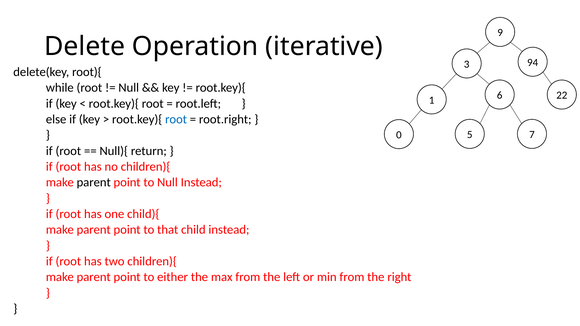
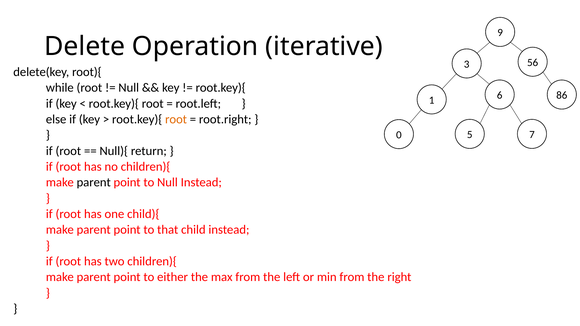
94: 94 -> 56 (533, 63)
22: 22 -> 86 (562, 95)
root colour: blue -> orange (176, 119)
